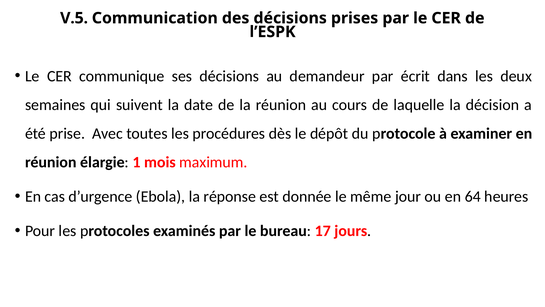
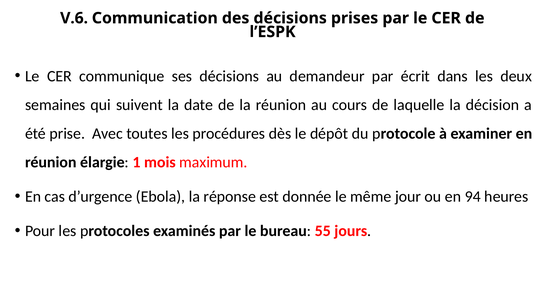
V.5: V.5 -> V.6 (74, 18)
64: 64 -> 94 (473, 196)
17: 17 -> 55 (323, 231)
